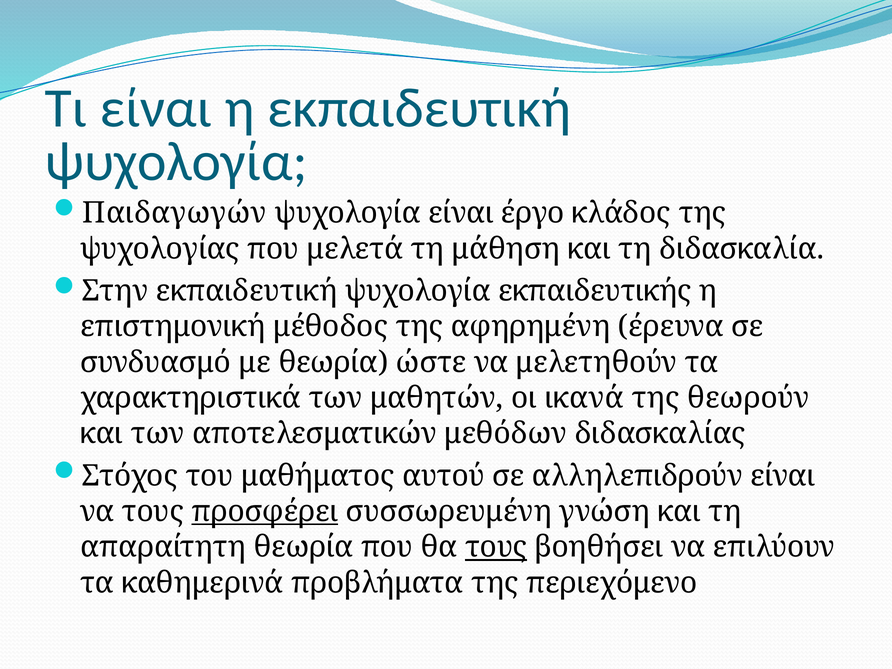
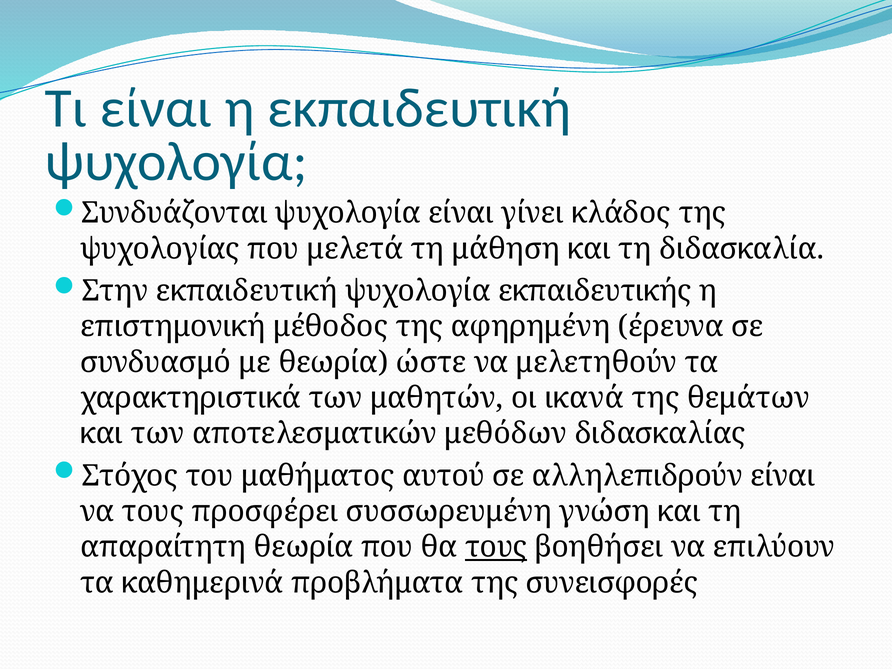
Παιδαγωγών: Παιδαγωγών -> Συνδυάζονται (175, 213)
έργο: έργο -> γίνει (533, 213)
θεωρούν: θεωρούν -> θεμάτων (748, 398)
προσφέρει underline: present -> none (265, 511)
περιεχόμενο: περιεχόμενο -> συνεισφορές (612, 583)
